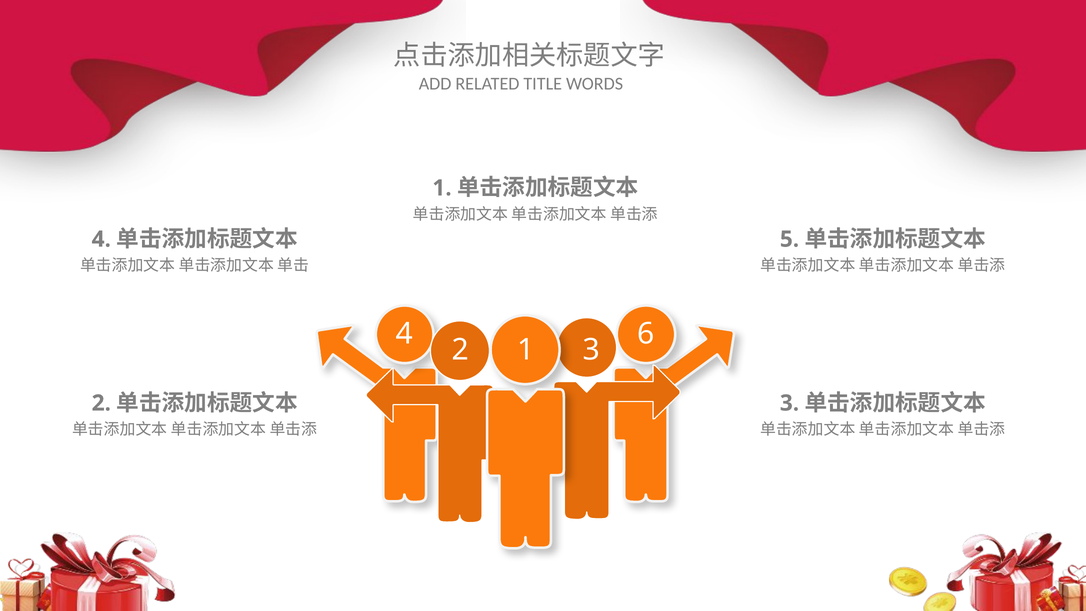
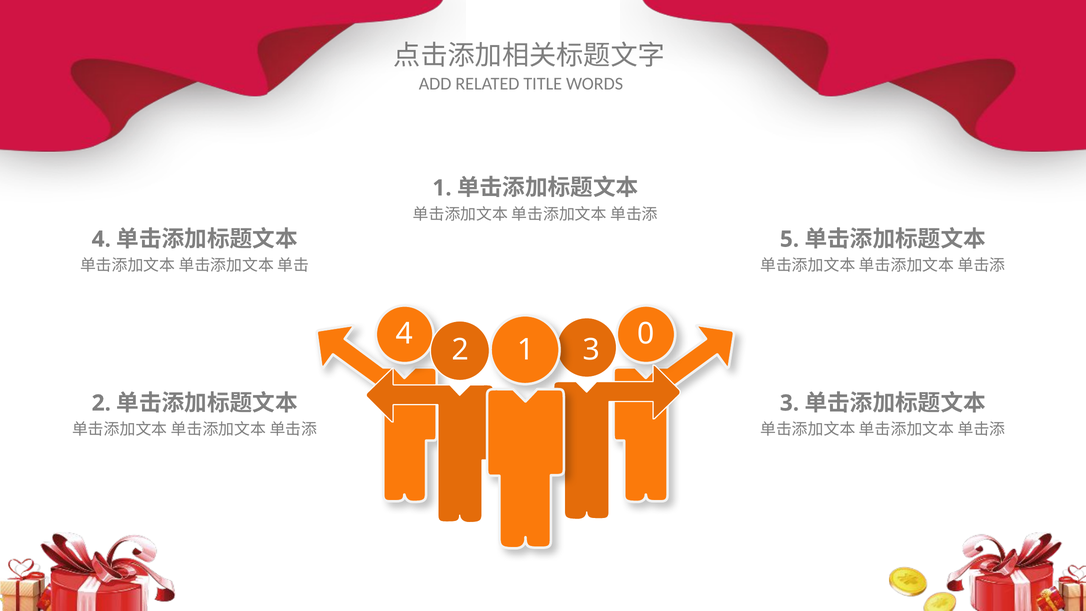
6: 6 -> 0 (646, 334)
